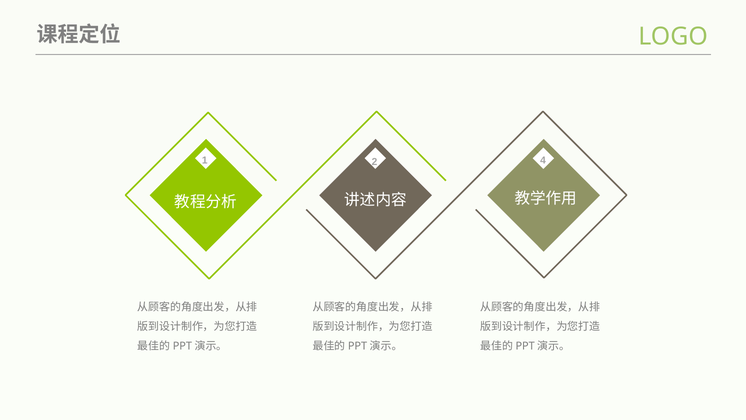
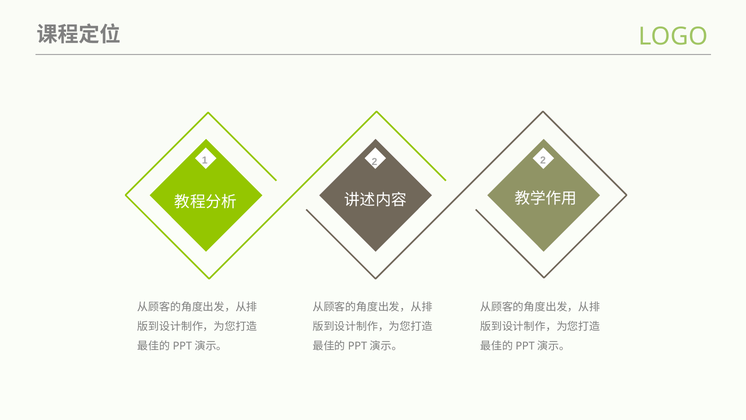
2 4: 4 -> 2 (543, 160)
